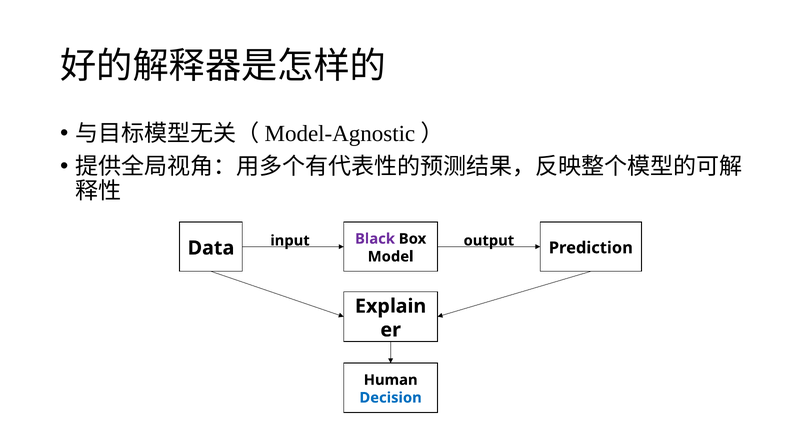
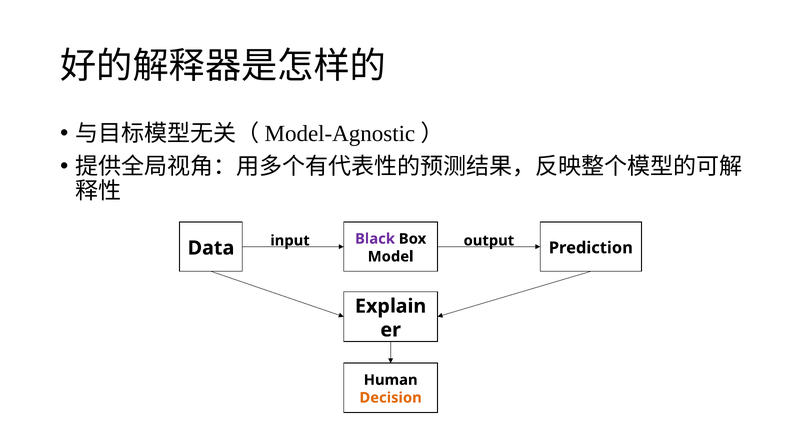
Decision colour: blue -> orange (391, 398)
